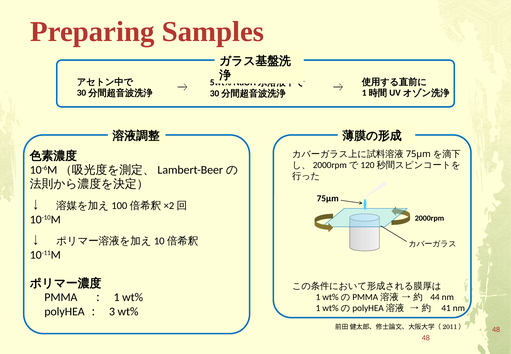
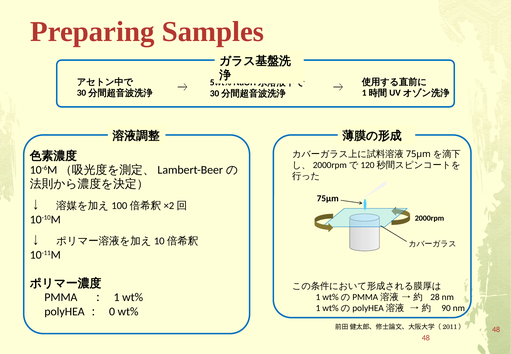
44: 44 -> 28 (435, 297)
41: 41 -> 90 (446, 308)
3: 3 -> 0 (112, 311)
